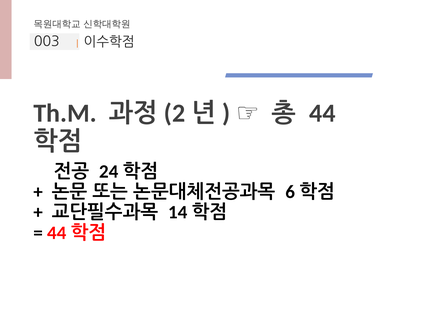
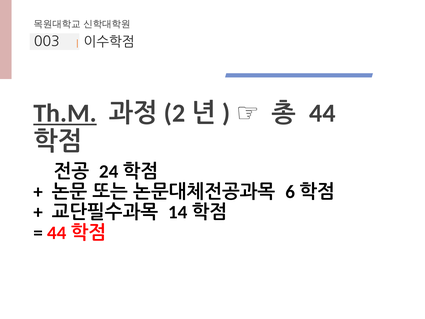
Th.M underline: none -> present (65, 113)
